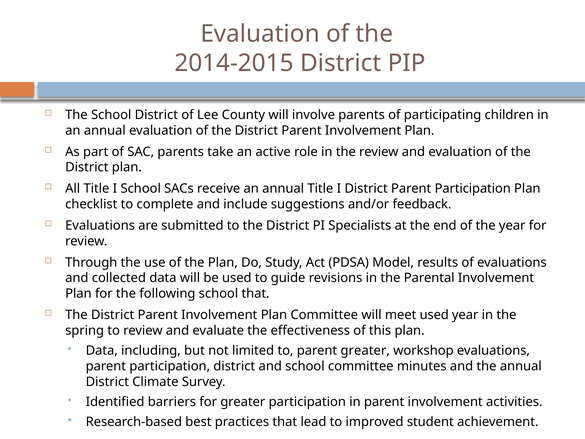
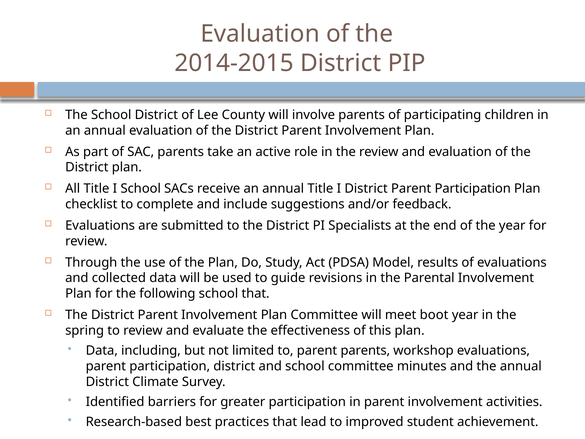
meet used: used -> boot (434, 315)
parent greater: greater -> parents (365, 350)
